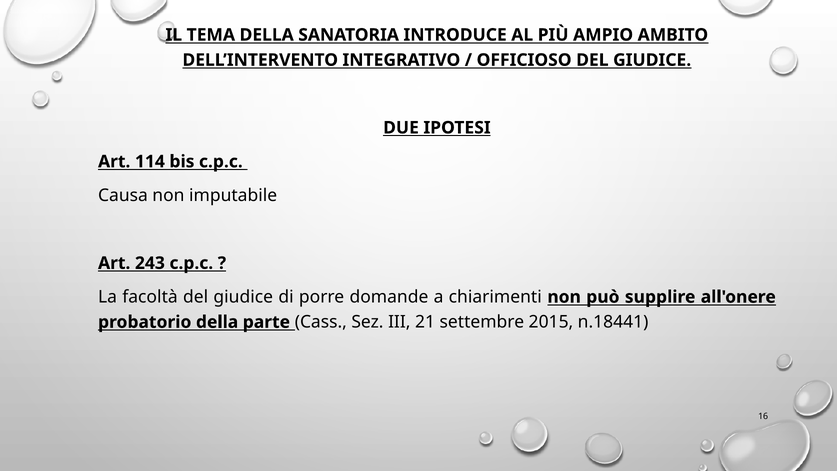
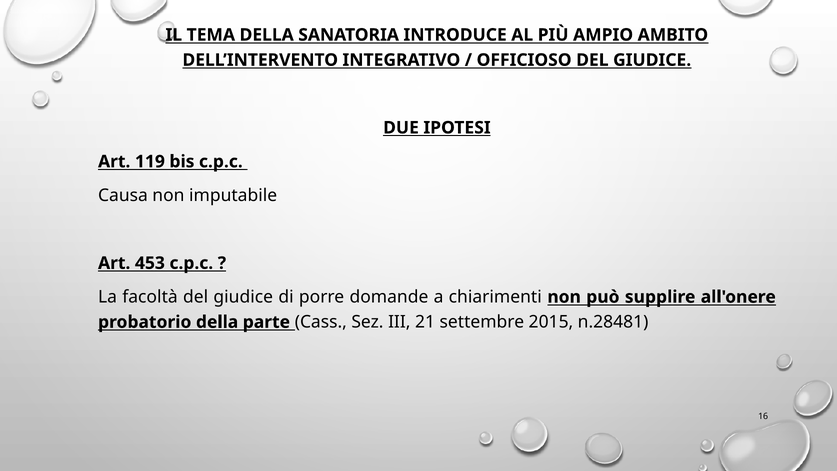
114: 114 -> 119 (150, 162)
243: 243 -> 453 (150, 263)
n.18441: n.18441 -> n.28481 (613, 322)
